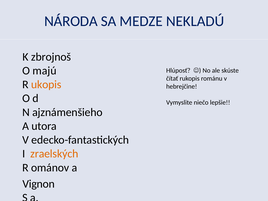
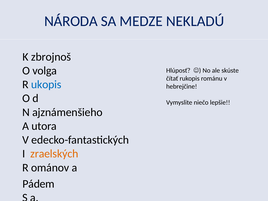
majú: majú -> volga (45, 71)
ukopis colour: orange -> blue (46, 85)
Vignon: Vignon -> Pádem (39, 184)
